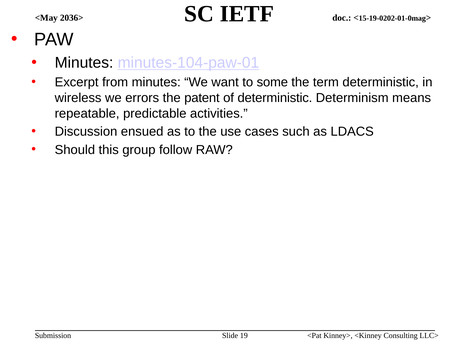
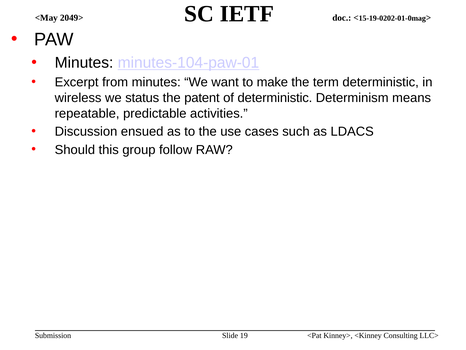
2036>: 2036> -> 2049> (72, 18)
some: some -> make (272, 82)
errors: errors -> status (142, 98)
